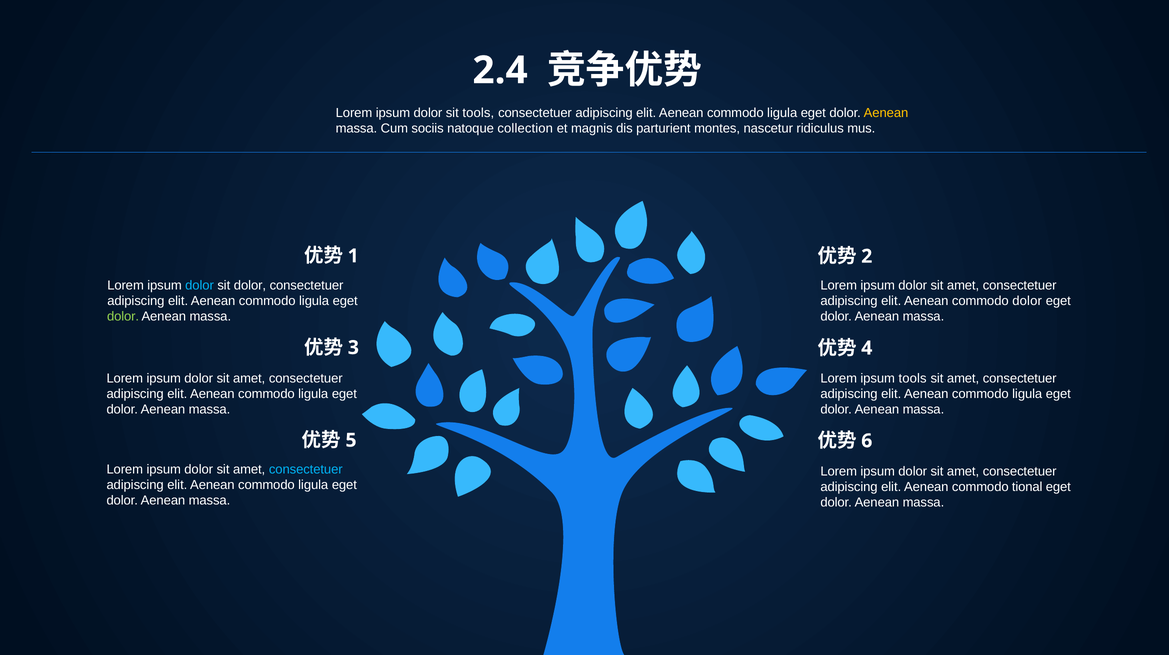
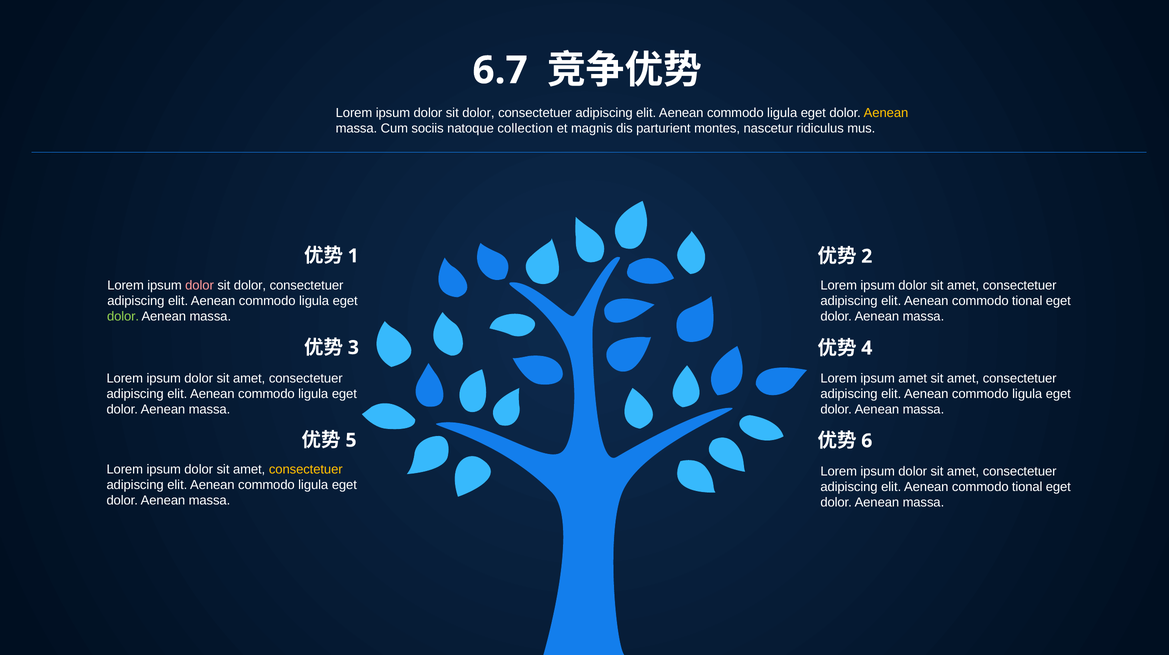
2.4: 2.4 -> 6.7 (500, 70)
tools: tools -> dolor (478, 113)
dolor colour: light blue -> pink (200, 285)
dolor: dolor -> tional (1027, 301)
ipsum tools: tools -> amet (913, 378)
consectetuer colour: light blue -> yellow (306, 469)
